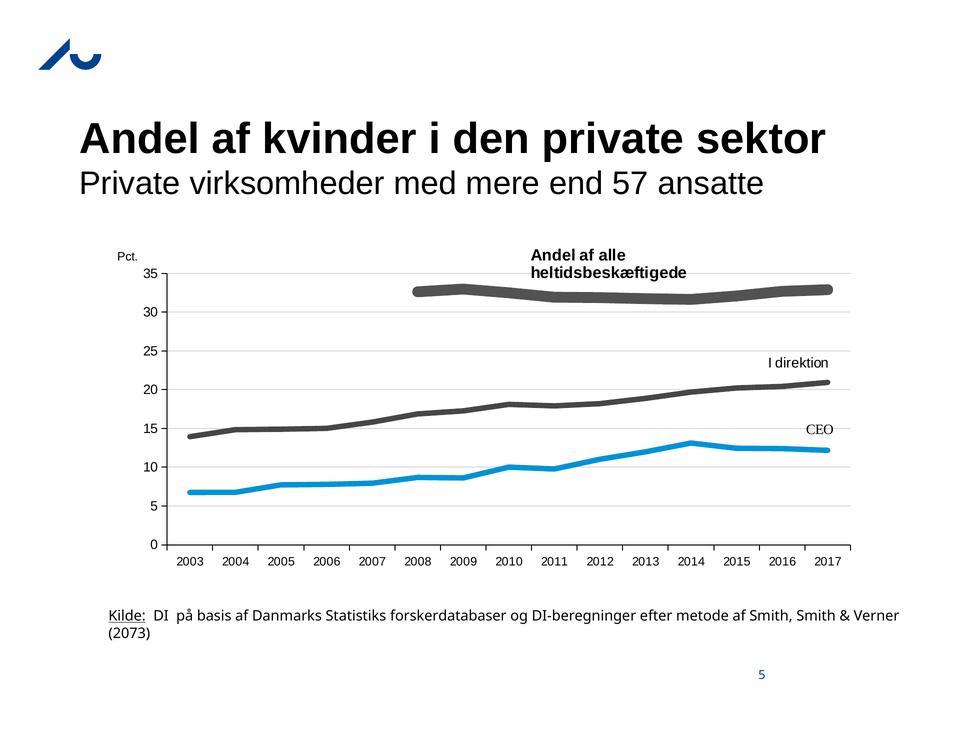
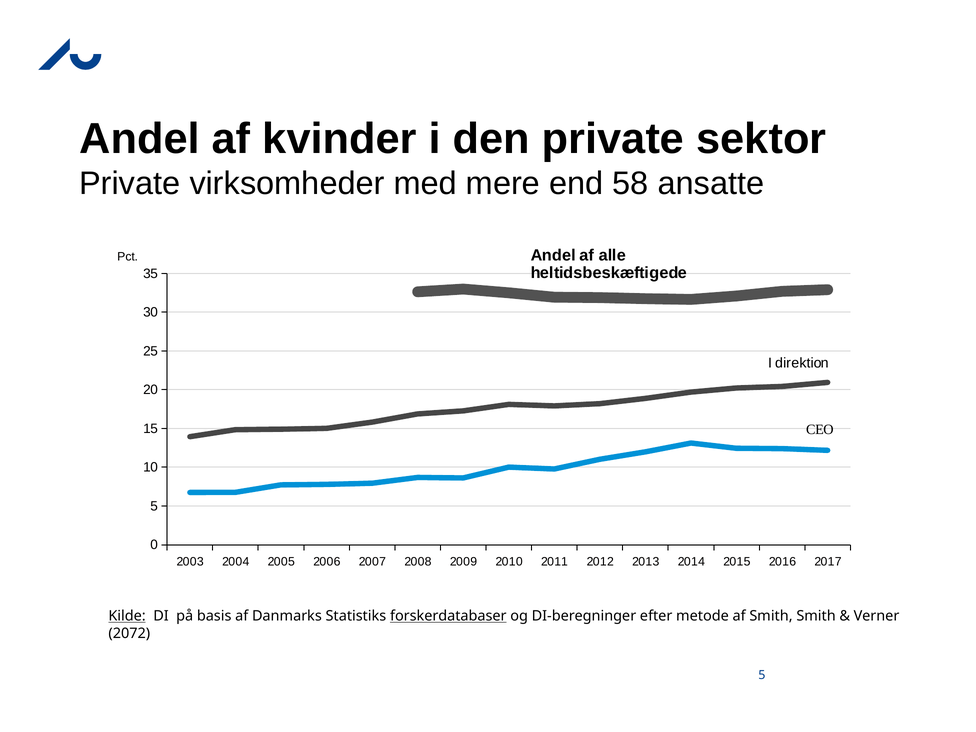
57: 57 -> 58 (630, 184)
forskerdatabaser underline: none -> present (448, 616)
2073: 2073 -> 2072 (129, 633)
